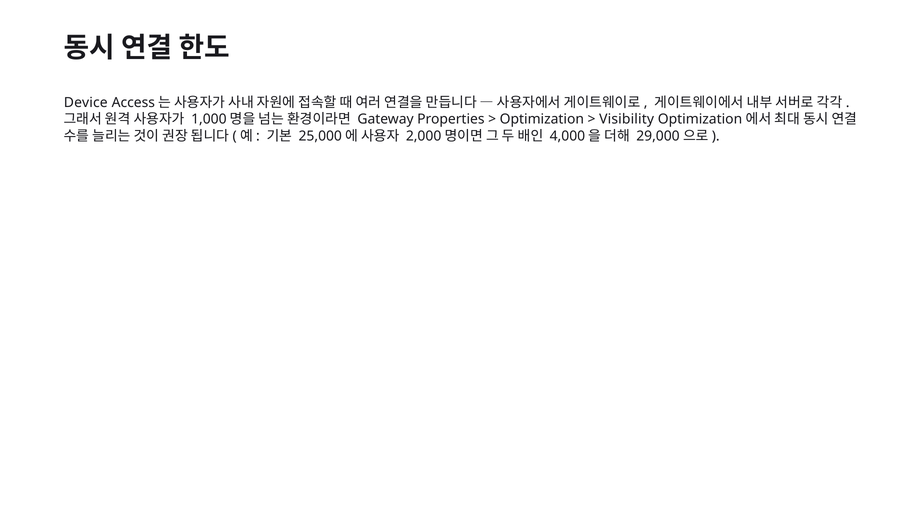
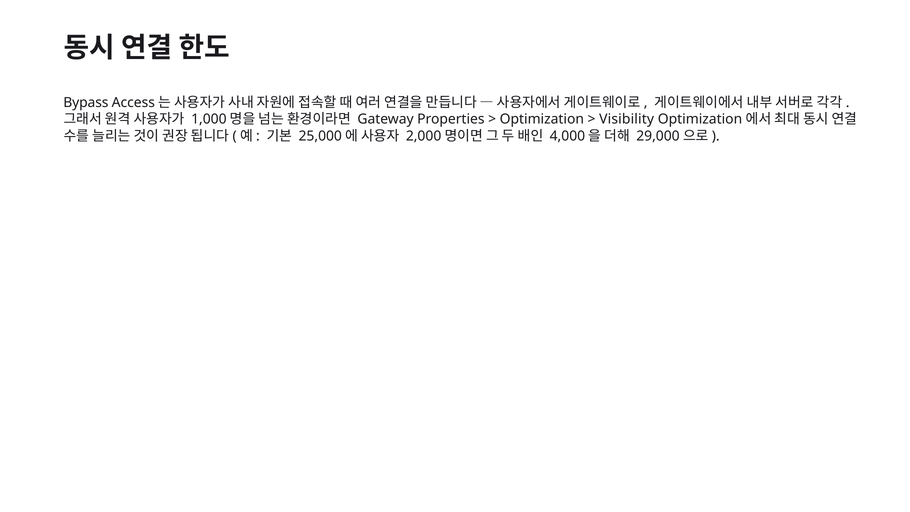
Device: Device -> Bypass (86, 103)
